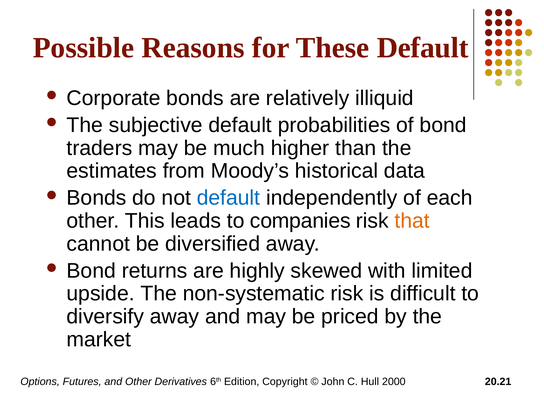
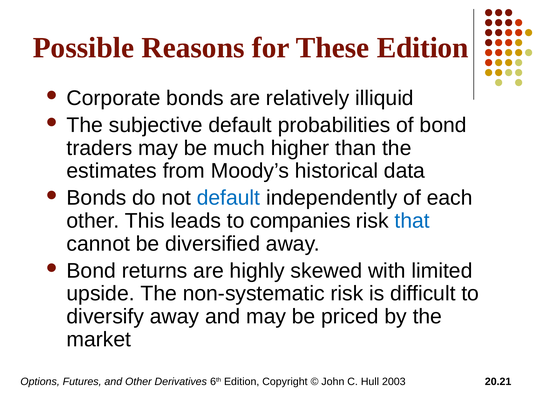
These Default: Default -> Edition (423, 48)
that colour: orange -> blue (412, 221)
2000: 2000 -> 2003 (394, 382)
